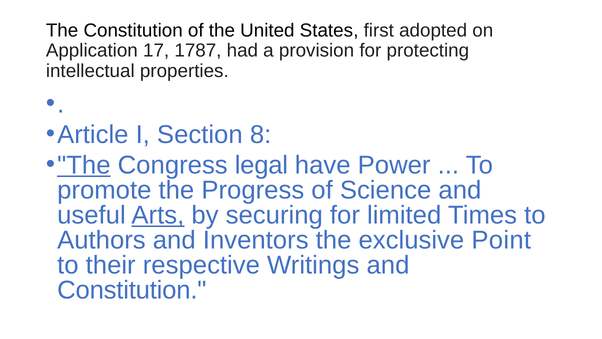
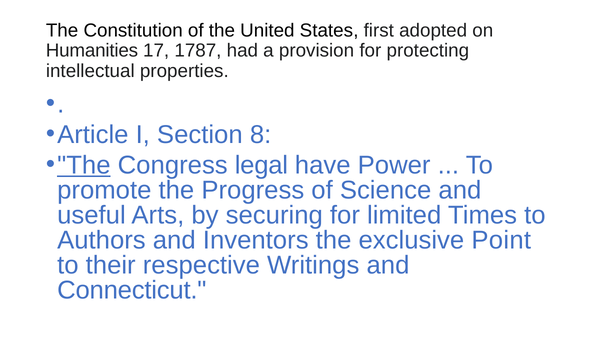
Application: Application -> Humanities (92, 51)
Arts underline: present -> none (158, 215)
Constitution: Constitution -> Connecticut (132, 290)
